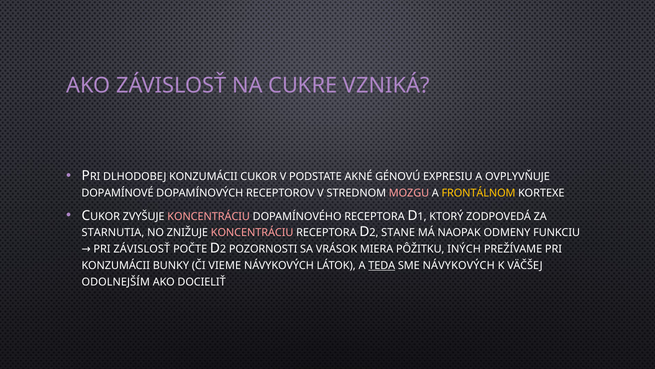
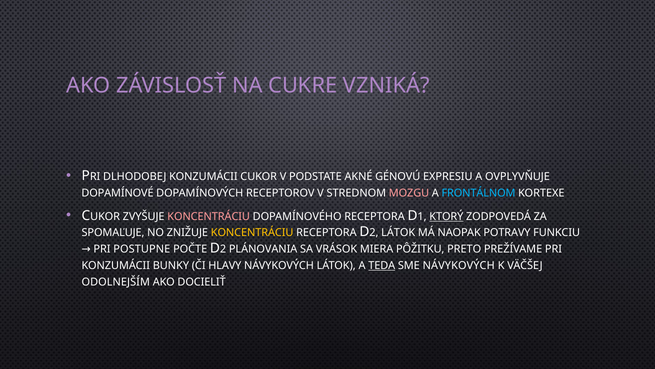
FRONTÁLNOM colour: yellow -> light blue (479, 193)
KTORÝ underline: none -> present (446, 216)
STARNUTIA: STARNUTIA -> SPOMAĽUJE (113, 232)
KONCENTRÁCIU colour: pink -> yellow (252, 232)
STANE: STANE -> LÁTOK (398, 232)
ODMENY: ODMENY -> POTRAVY (507, 232)
PRI ZÁVISLOSŤ: ZÁVISLOSŤ -> POSTUPNE (142, 249)
POZORNOSTI: POZORNOSTI -> PLÁNOVANIA (263, 249)
INÝCH: INÝCH -> PRETO (464, 249)
VIEME: VIEME -> HLAVY (225, 265)
